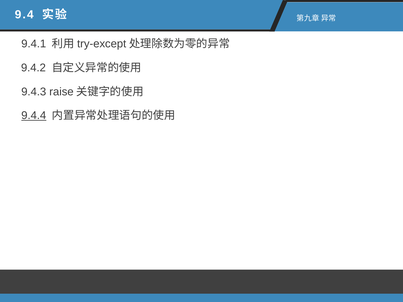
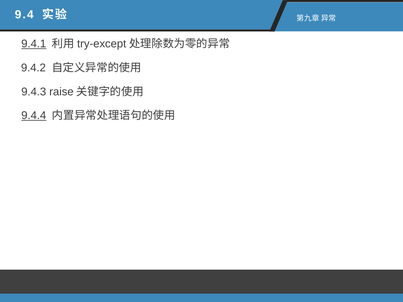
9.4.1 underline: none -> present (34, 44)
